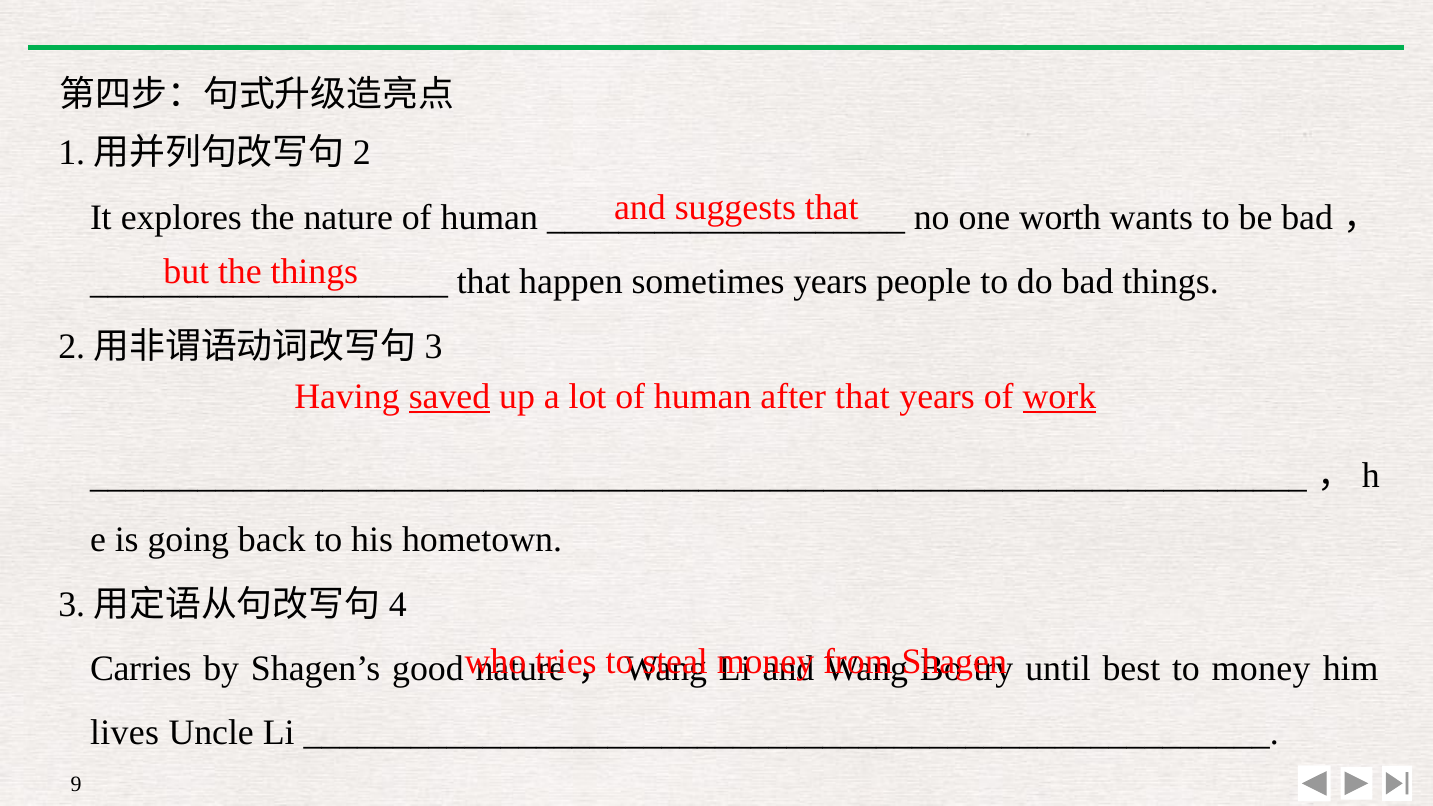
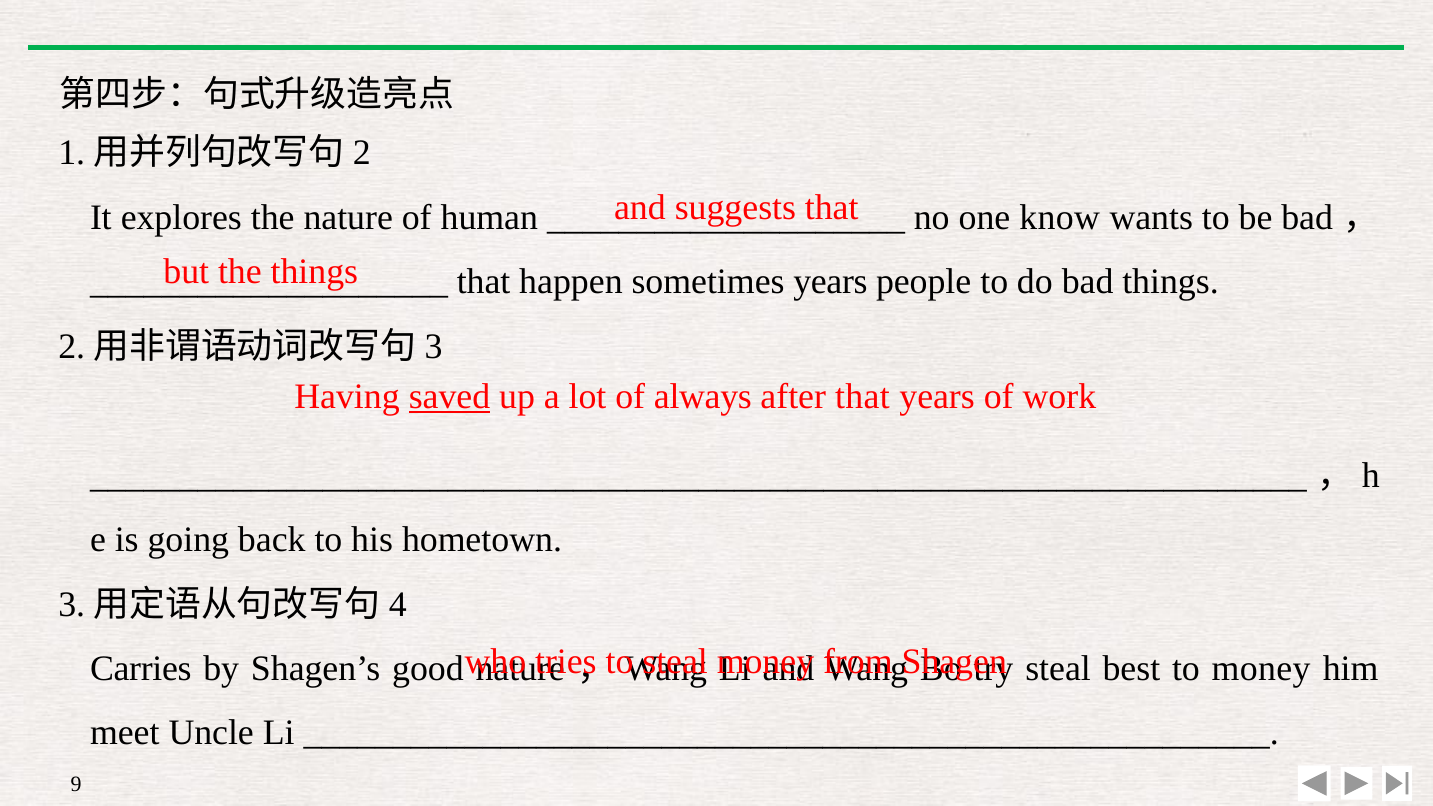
worth: worth -> know (1060, 217)
lot of human: human -> always (703, 397)
work underline: present -> none (1059, 397)
until: until -> steal (1058, 669)
lives: lives -> meet (125, 733)
